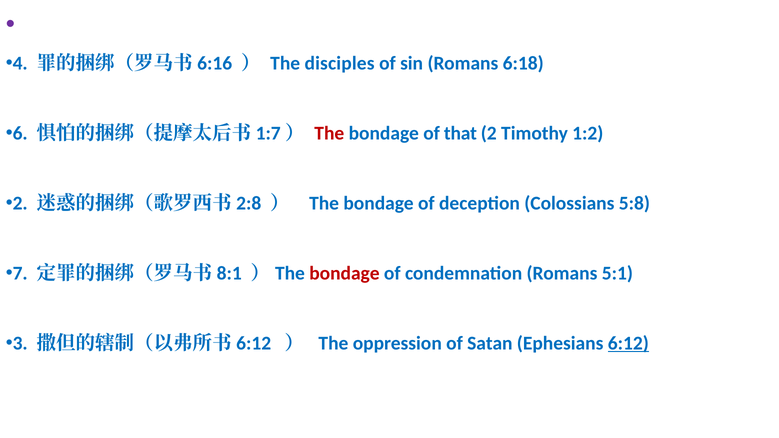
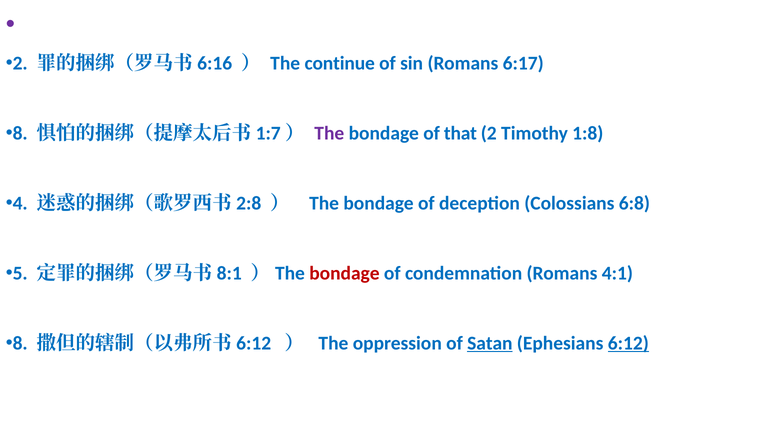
4: 4 -> 2 (20, 63)
disciples: disciples -> continue (340, 63)
6:18: 6:18 -> 6:17 (523, 63)
6: 6 -> 8 (20, 133)
The colour: red -> purple (329, 133)
1:2: 1:2 -> 1:8 (588, 133)
2: 2 -> 4 (20, 203)
5:8: 5:8 -> 6:8 (634, 203)
7: 7 -> 5 (20, 273)
5:1: 5:1 -> 4:1 (617, 273)
3: 3 -> 8 (20, 343)
Satan underline: none -> present (490, 343)
